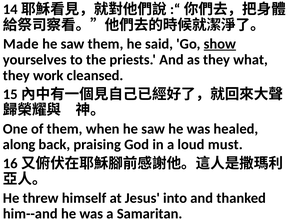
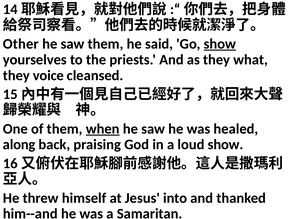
Made: Made -> Other (21, 44)
work: work -> voice (48, 75)
when underline: none -> present (103, 128)
loud must: must -> show (226, 144)
